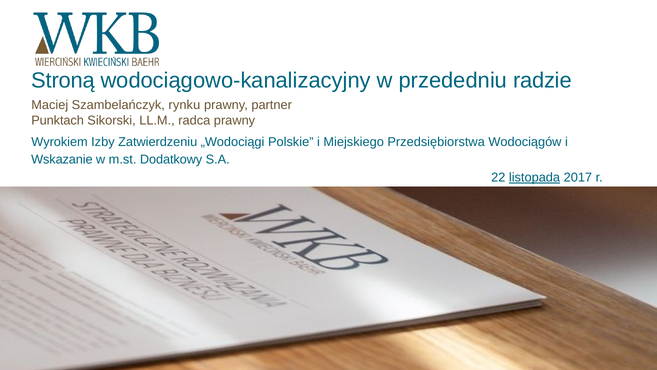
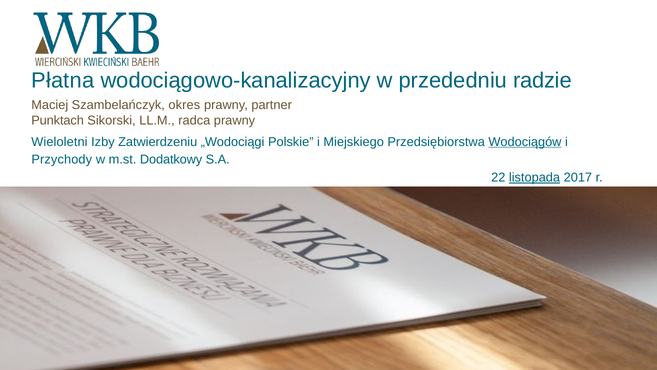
Stroną: Stroną -> Płatna (63, 80)
rynku: rynku -> okres (184, 105)
Wyrokiem: Wyrokiem -> Wieloletni (59, 142)
Wodociągów underline: none -> present (525, 142)
Wskazanie: Wskazanie -> Przychody (62, 160)
